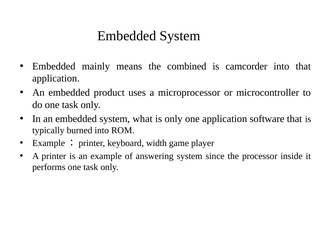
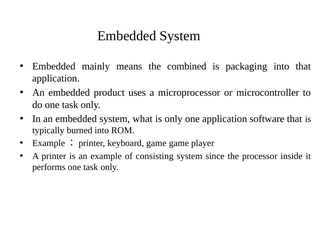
camcorder: camcorder -> packaging (246, 66)
keyboard width: width -> game (156, 143)
answering: answering -> consisting (155, 156)
